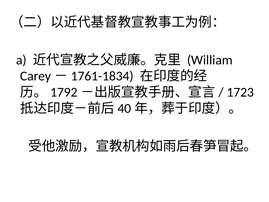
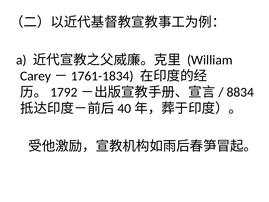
1723: 1723 -> 8834 (240, 92)
